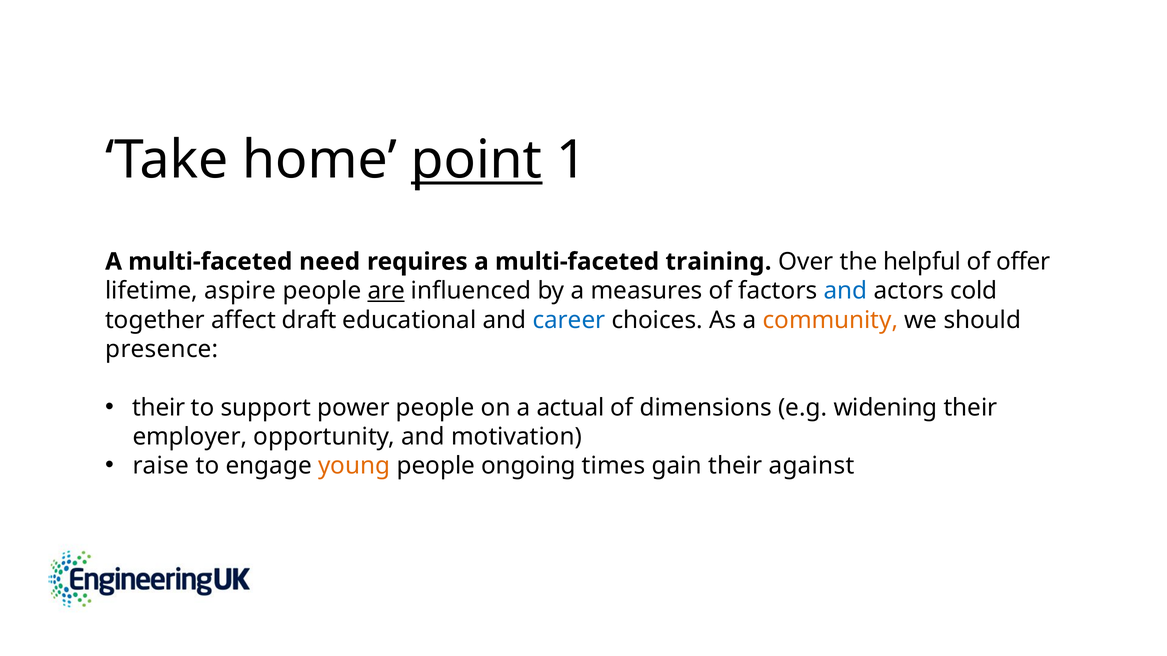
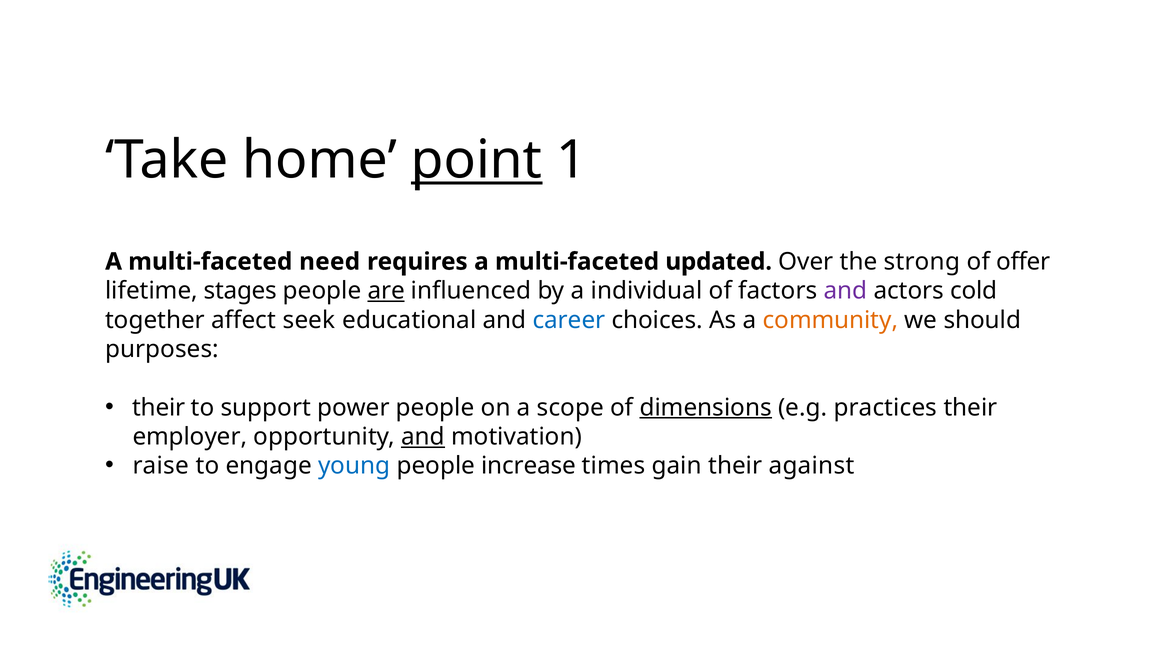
training: training -> updated (719, 262)
helpful: helpful -> strong (922, 262)
aspire: aspire -> stages (240, 291)
measures: measures -> individual (647, 291)
and colour: blue -> purple (845, 291)
draft: draft -> seek (309, 320)
presence: presence -> purposes (162, 349)
actual: actual -> scope (570, 408)
dimensions underline: none -> present (706, 408)
widening: widening -> practices (885, 408)
and underline: none -> present (423, 437)
young colour: orange -> blue (354, 466)
ongoing: ongoing -> increase (529, 466)
